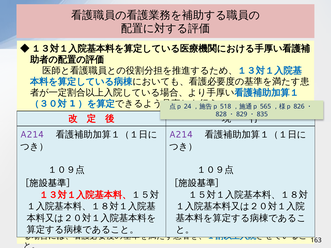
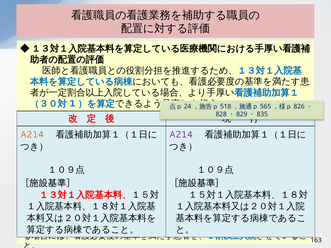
A214 colour: purple -> orange (32, 135)
